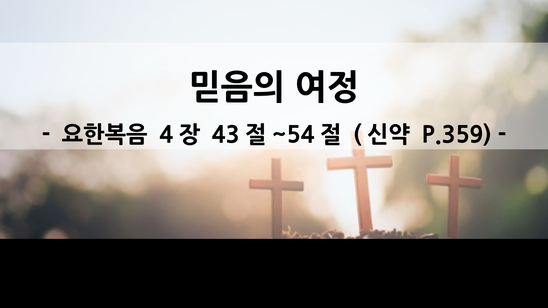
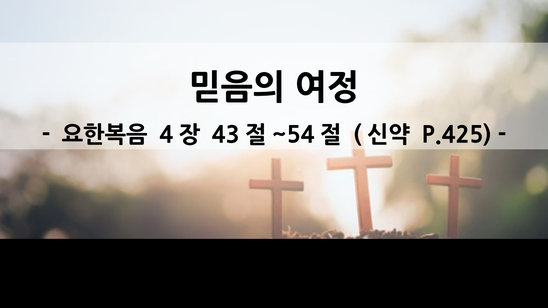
P.359: P.359 -> P.425 (457, 135)
